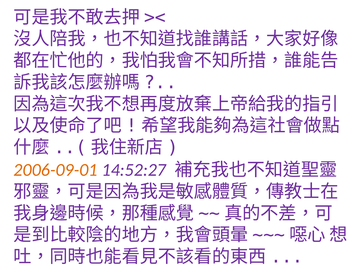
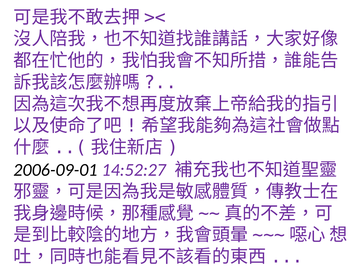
2006-09-01 colour: orange -> black (56, 170)
